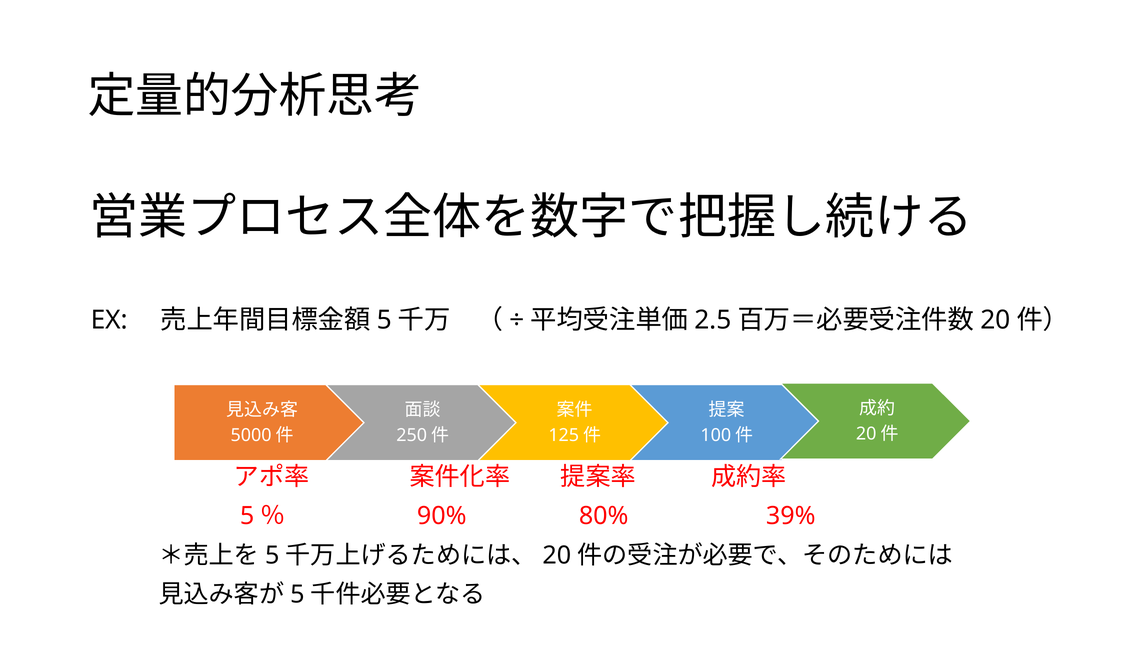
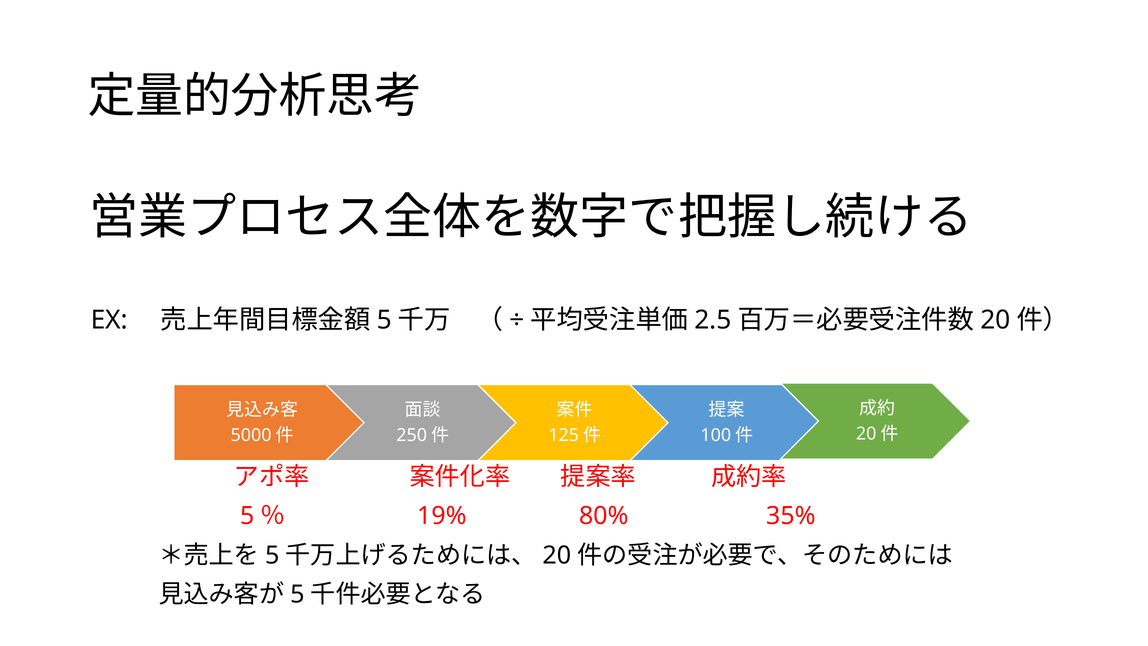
90%: 90% -> 19% (442, 516)
39%: 39% -> 35% (791, 516)
